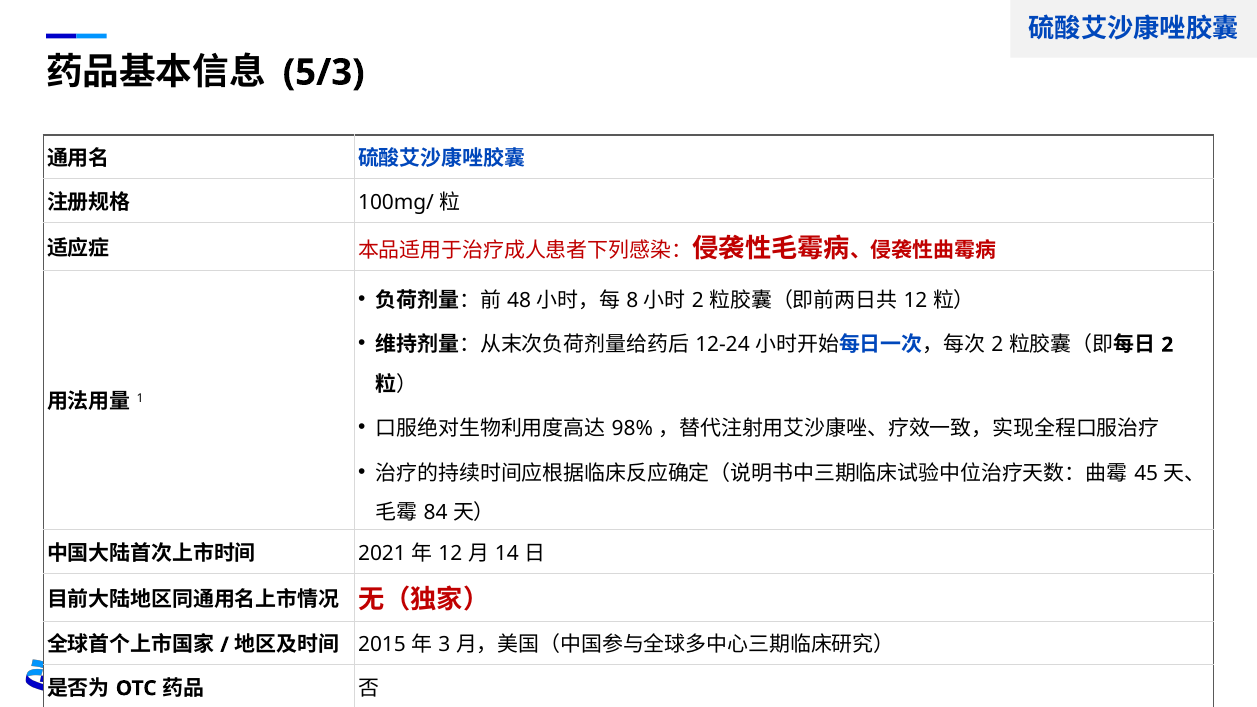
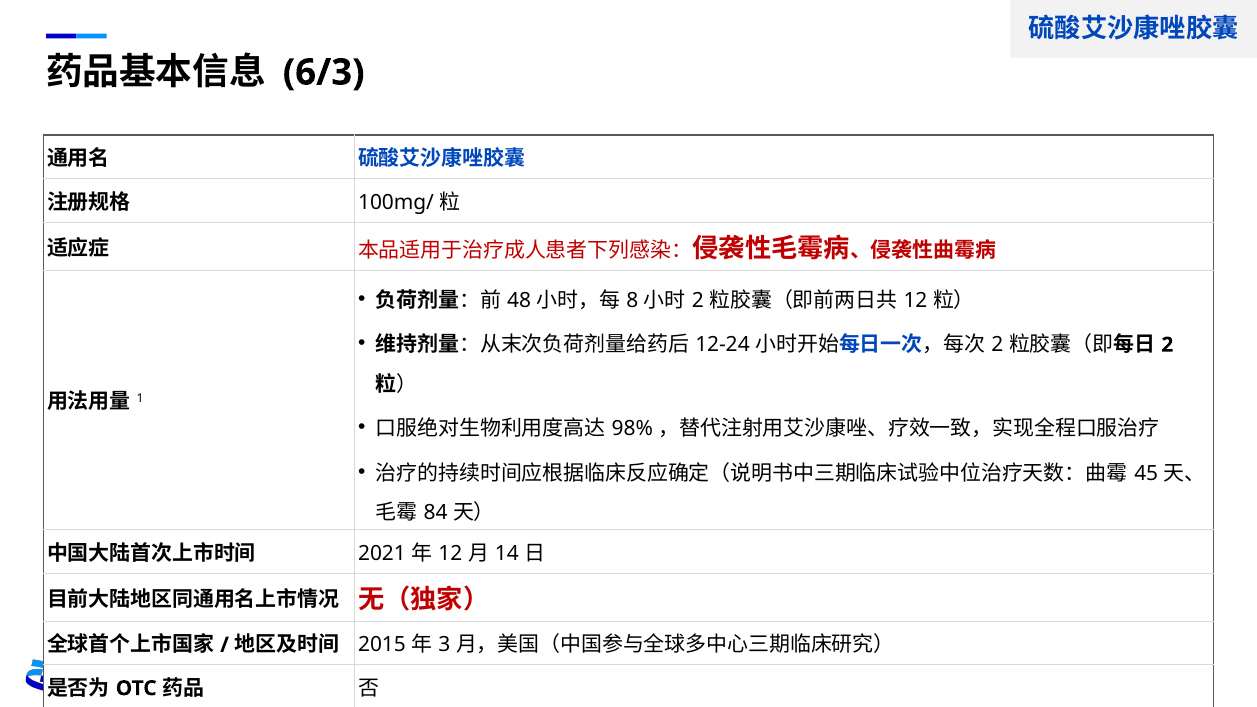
5/3: 5/3 -> 6/3 (324, 73)
